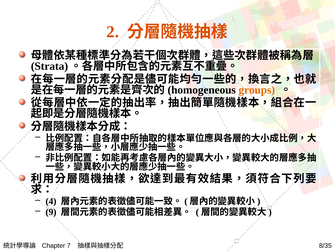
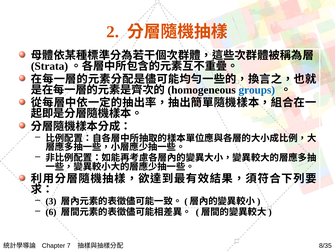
groups colour: orange -> blue (257, 90)
4: 4 -> 3 (51, 201)
9: 9 -> 6 (51, 212)
